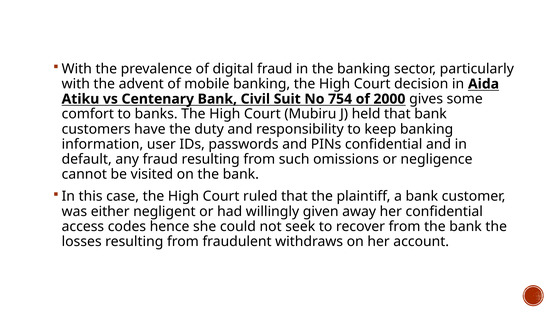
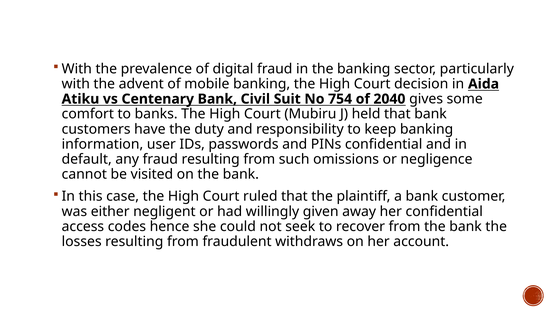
2000: 2000 -> 2040 (389, 99)
